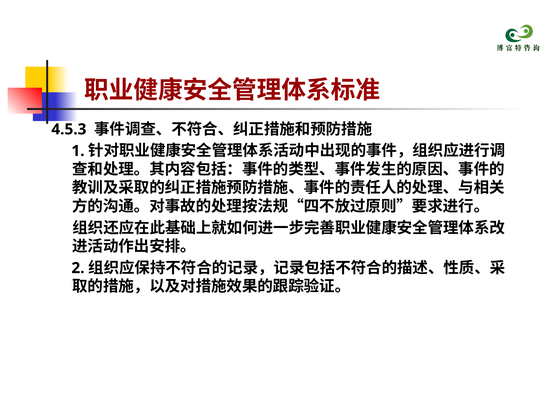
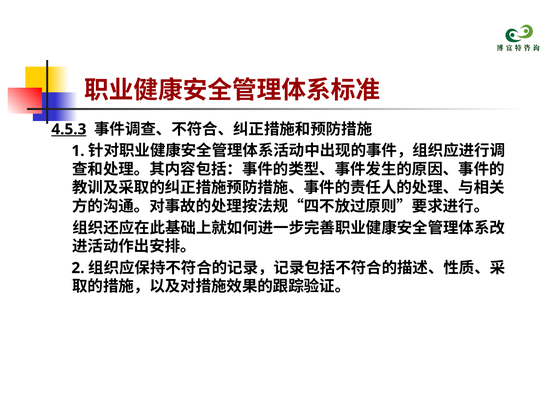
4.5.3 underline: none -> present (69, 129)
